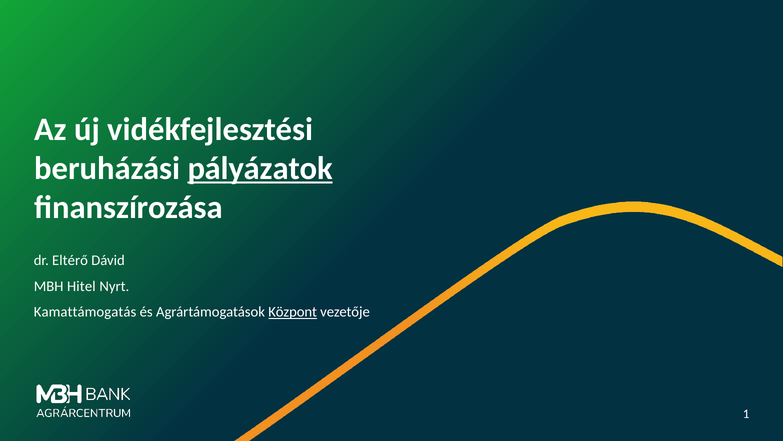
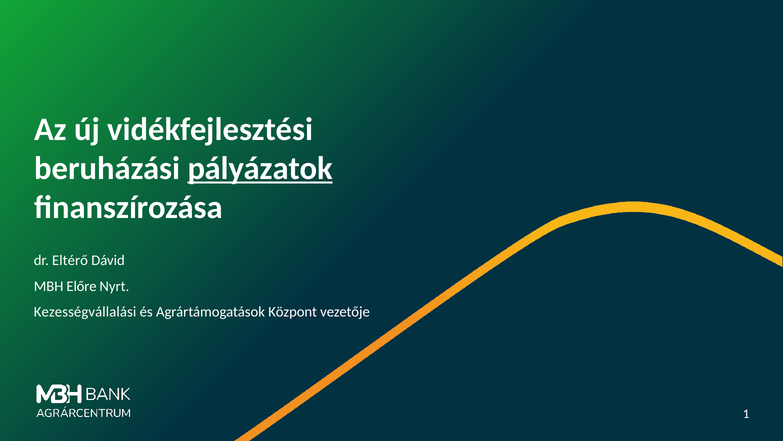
Hitel: Hitel -> Előre (82, 286)
Kamattámogatás: Kamattámogatás -> Kezességvállalási (85, 312)
Központ underline: present -> none (293, 312)
